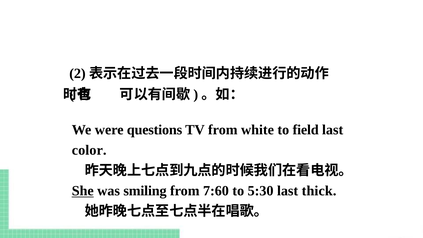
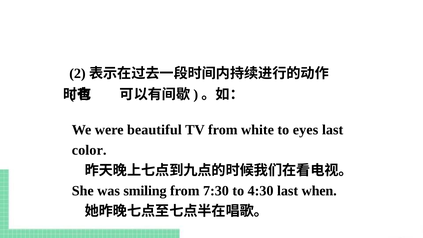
questions: questions -> beautiful (154, 130)
field: field -> eyes (306, 130)
She underline: present -> none (83, 191)
7:60: 7:60 -> 7:30 (216, 191)
5:30: 5:30 -> 4:30 (261, 191)
thick: thick -> when (319, 191)
